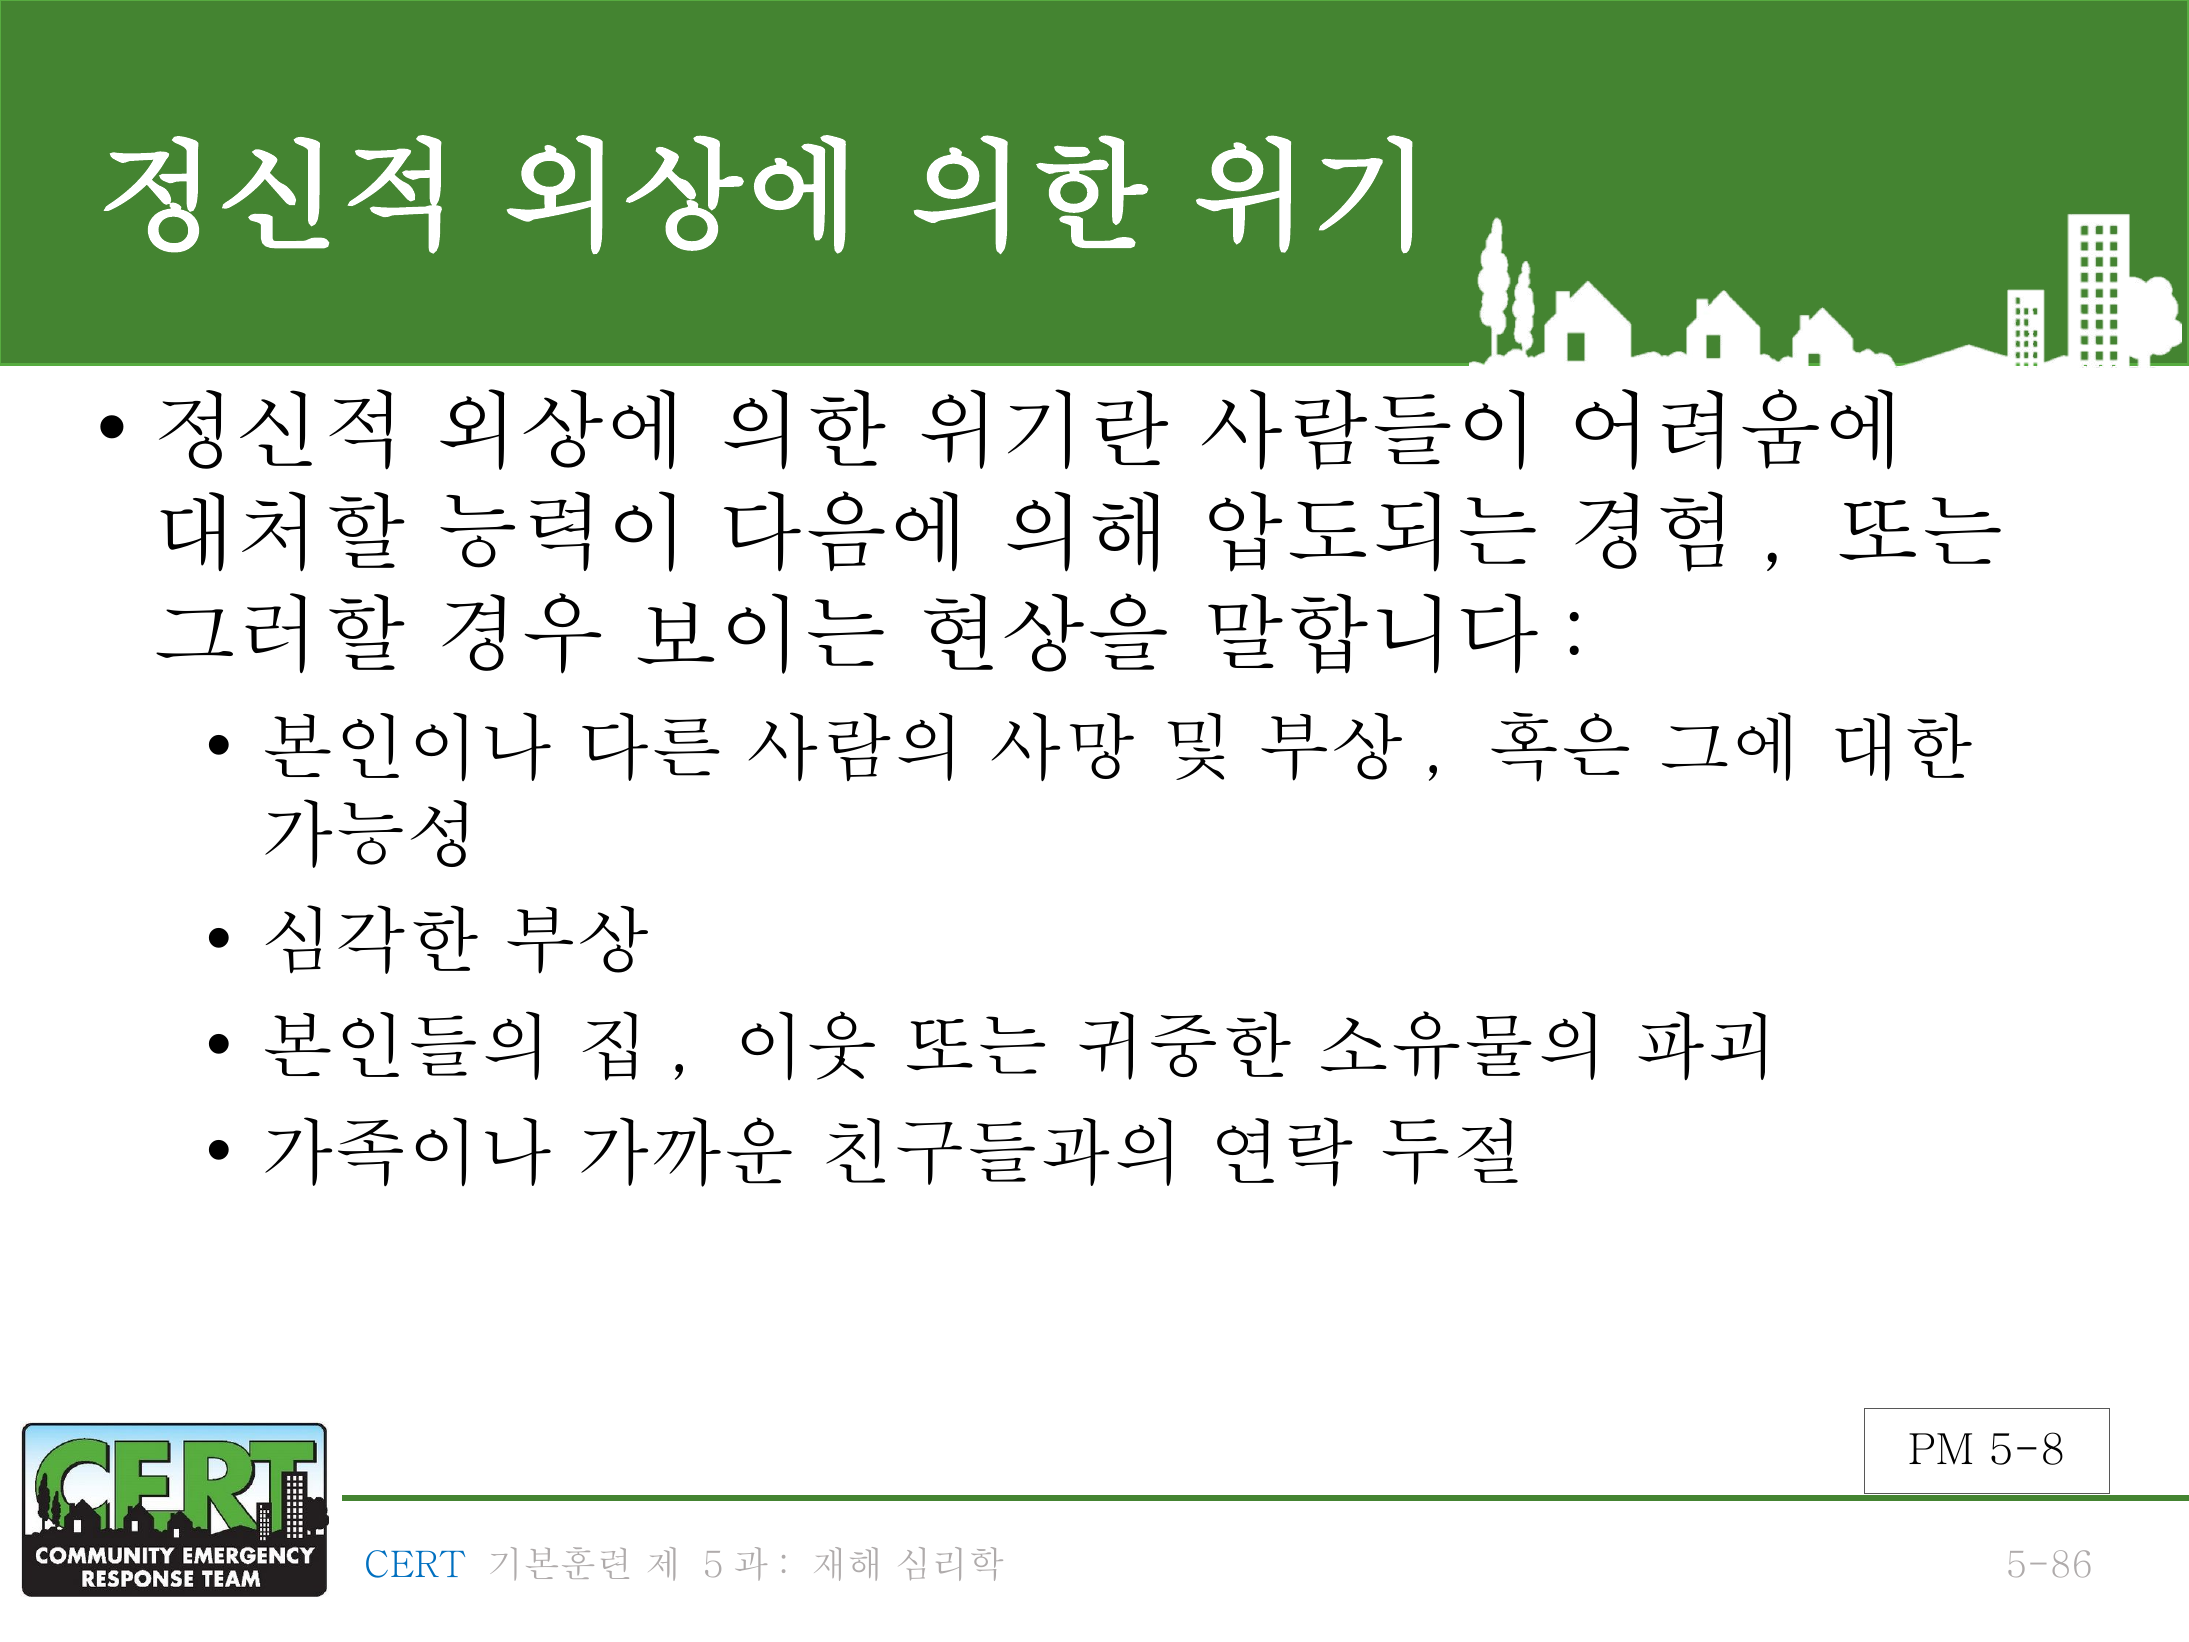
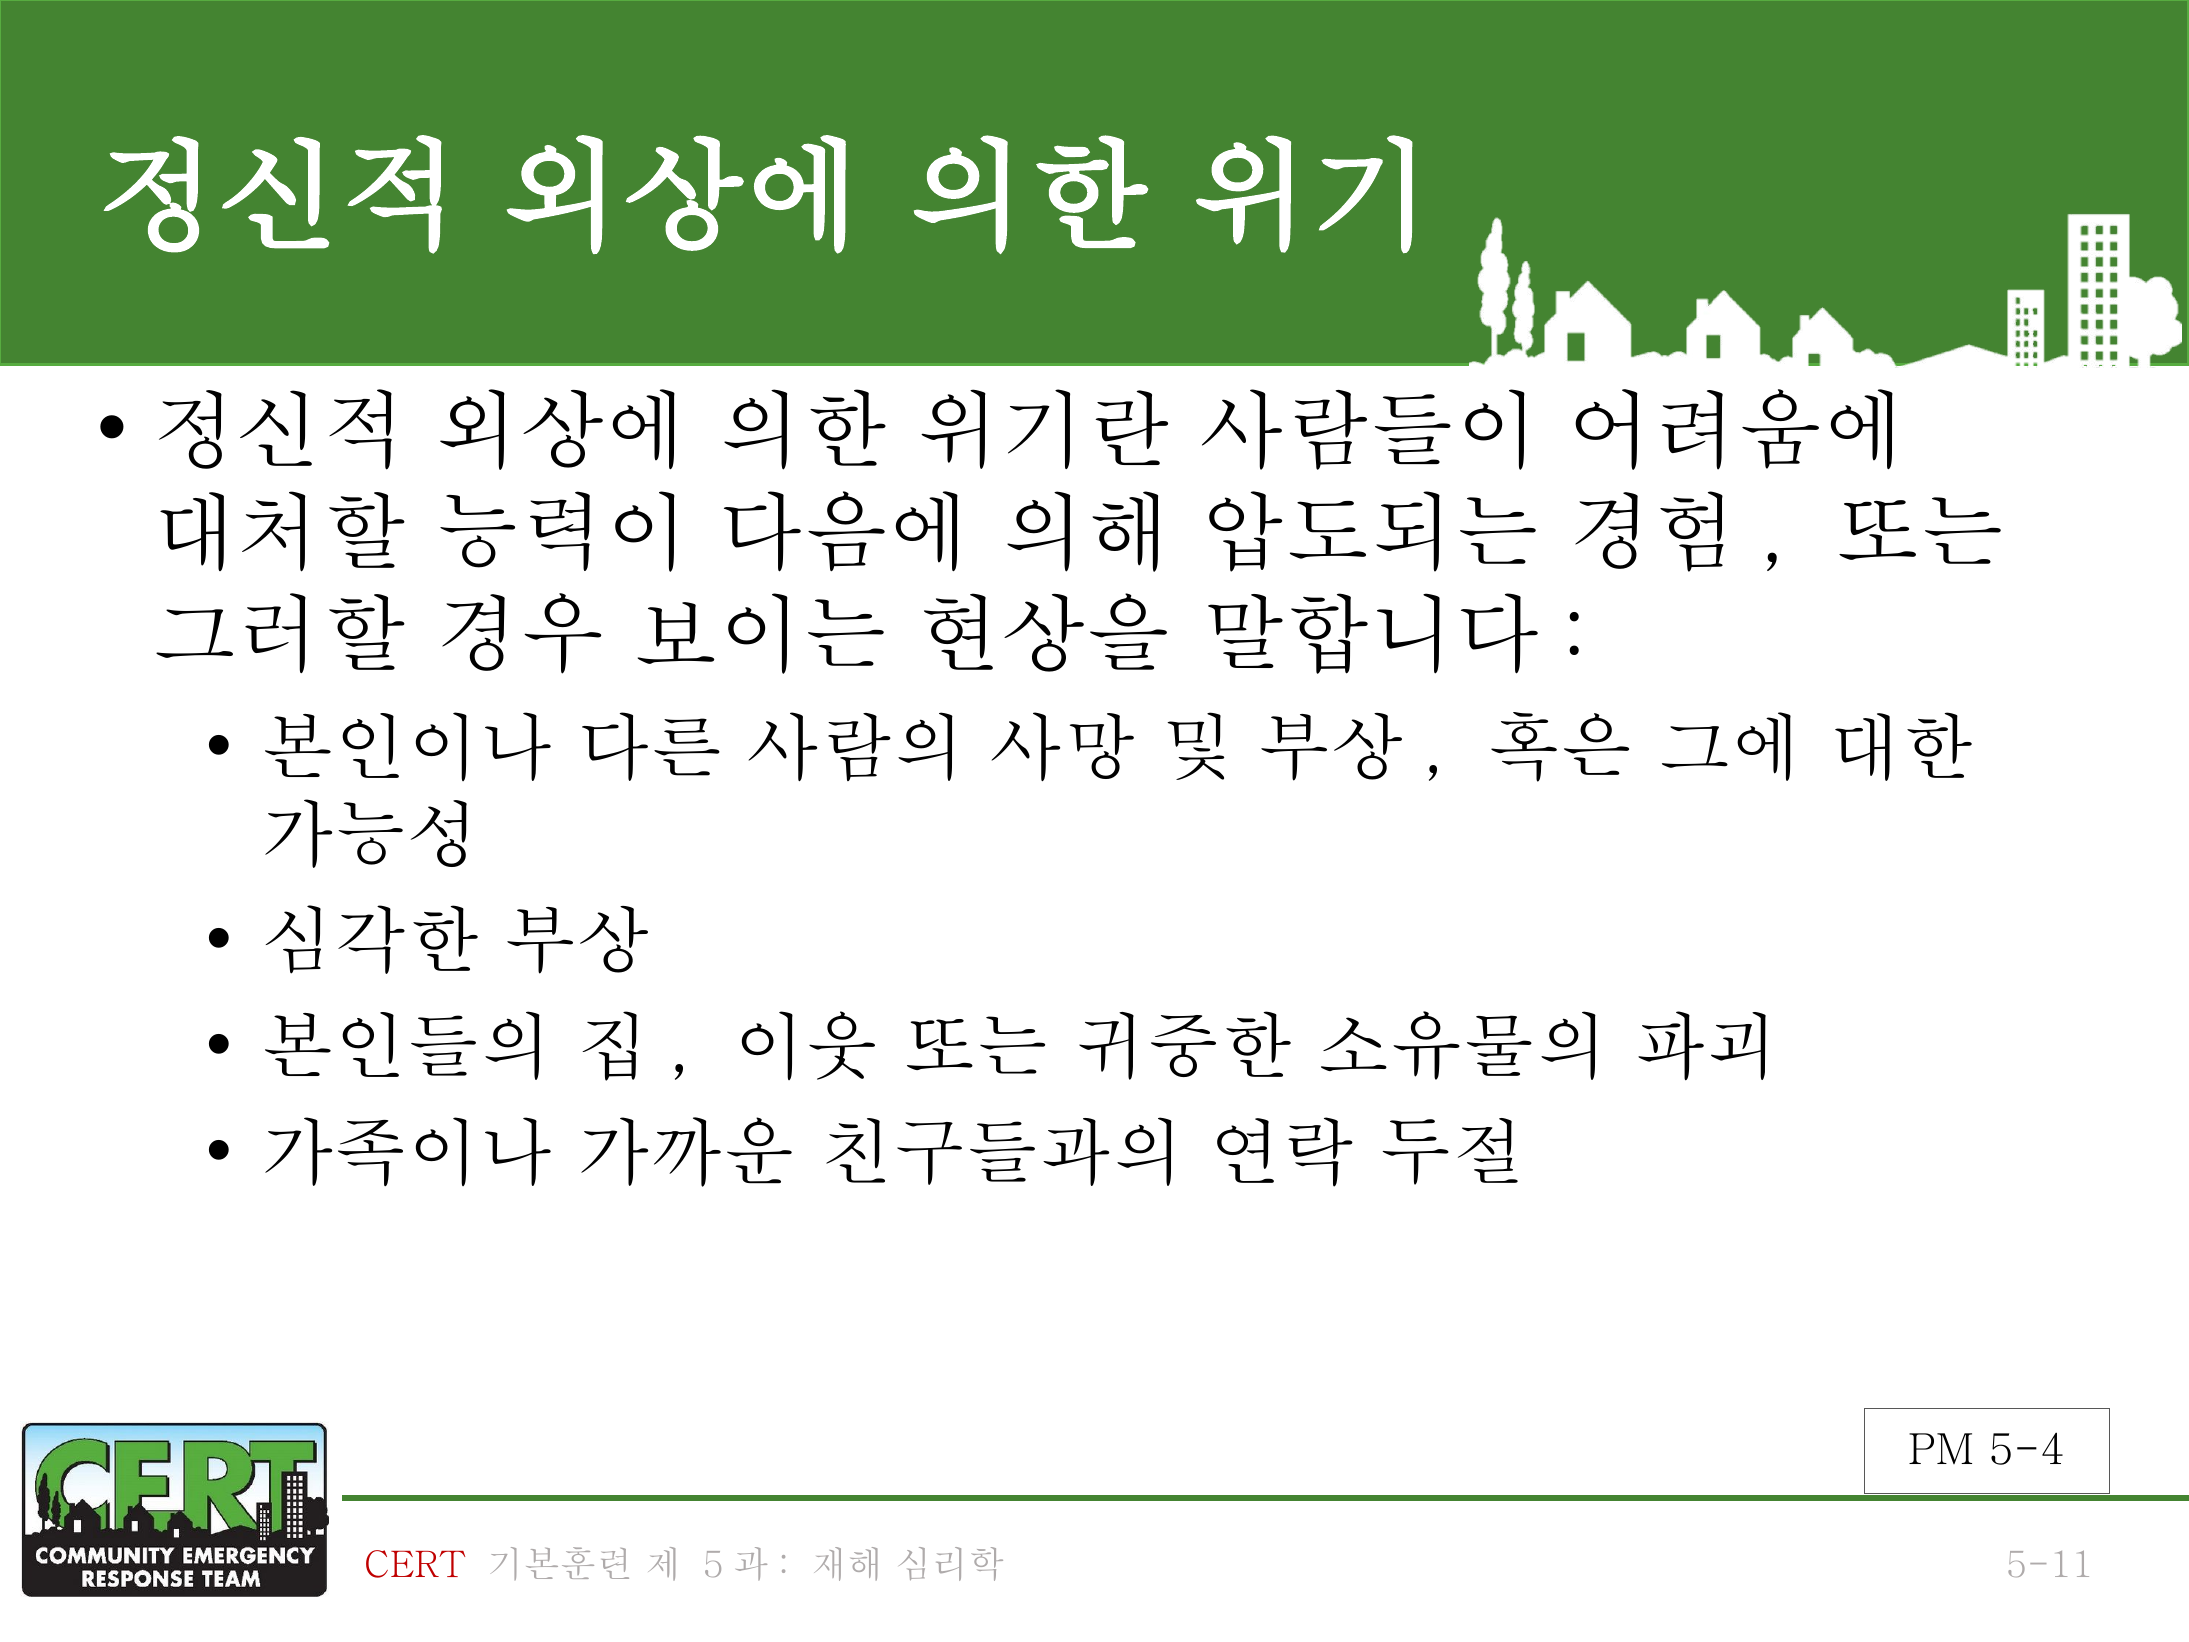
5-8: 5-8 -> 5-4 (2027, 1450)
CERT colour: blue -> red (415, 1565)
5-86: 5-86 -> 5-11 (2049, 1565)
